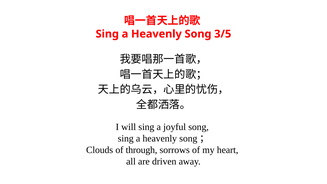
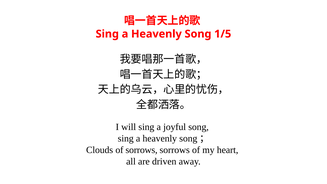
3/5: 3/5 -> 1/5 (223, 34)
of through: through -> sorrows (142, 150)
